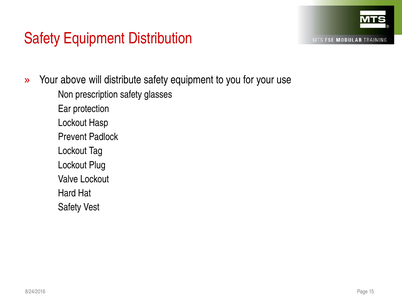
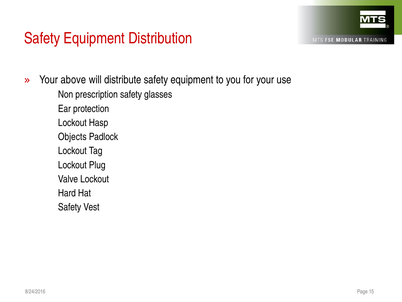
Prevent: Prevent -> Objects (72, 137)
